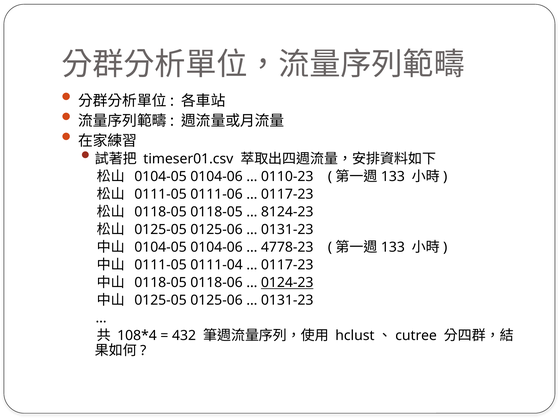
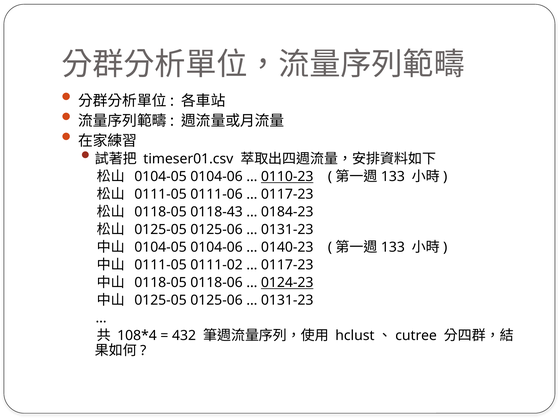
0110-23 underline: none -> present (287, 177)
0118-05 0118-05: 0118-05 -> 0118-43 (217, 212)
8124-23: 8124-23 -> 0184-23 (287, 212)
4778-23: 4778-23 -> 0140-23 (287, 247)
0111-04: 0111-04 -> 0111-02 (217, 265)
